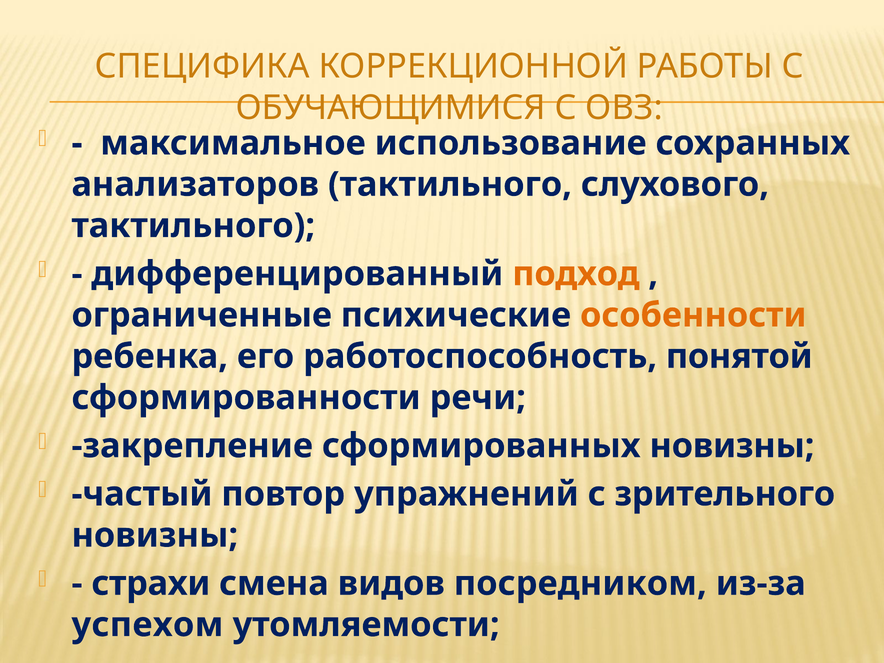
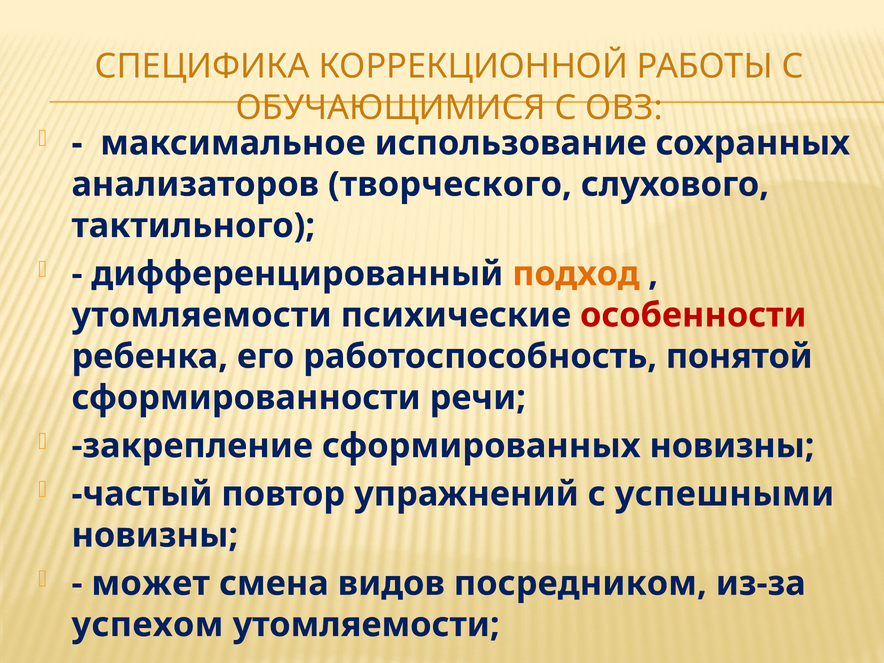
анализаторов тактильного: тактильного -> творческого (450, 184)
ограниченные: ограниченные -> утомляемости (202, 315)
особенности colour: orange -> red (693, 315)
зрительного: зрительного -> успешными (724, 494)
страхи: страхи -> может (151, 583)
